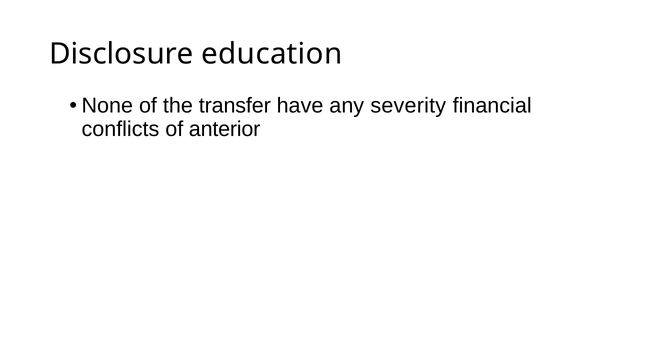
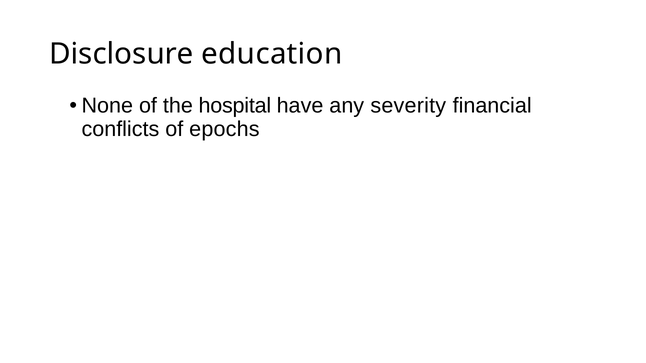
transfer: transfer -> hospital (235, 106)
anterior: anterior -> epochs (224, 129)
